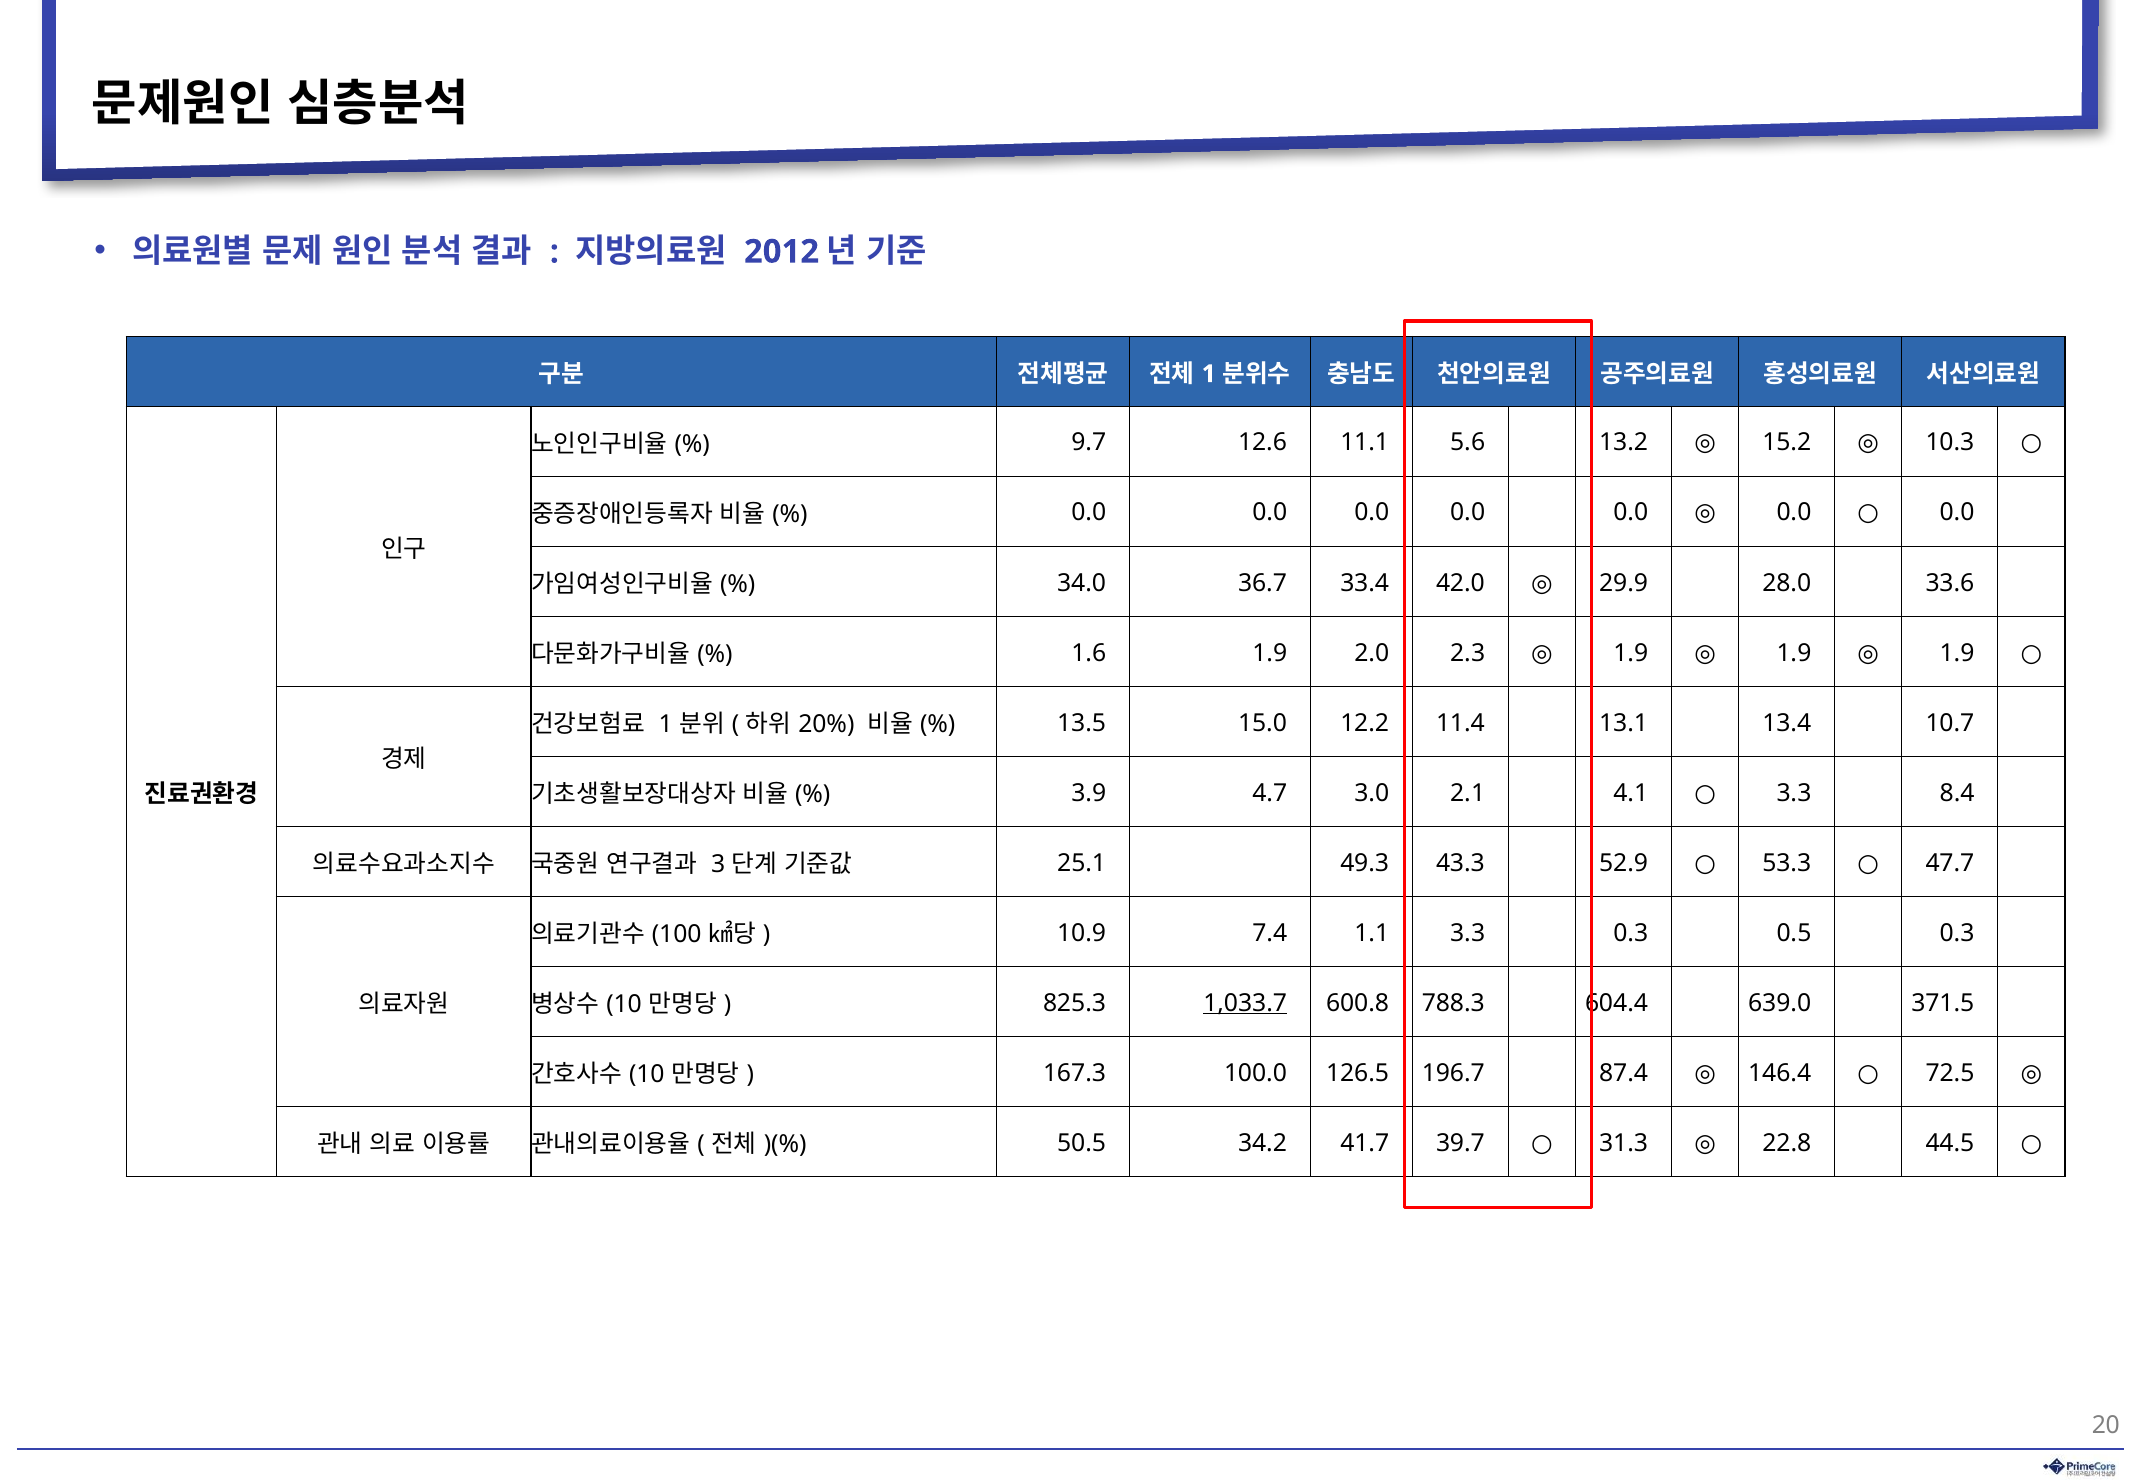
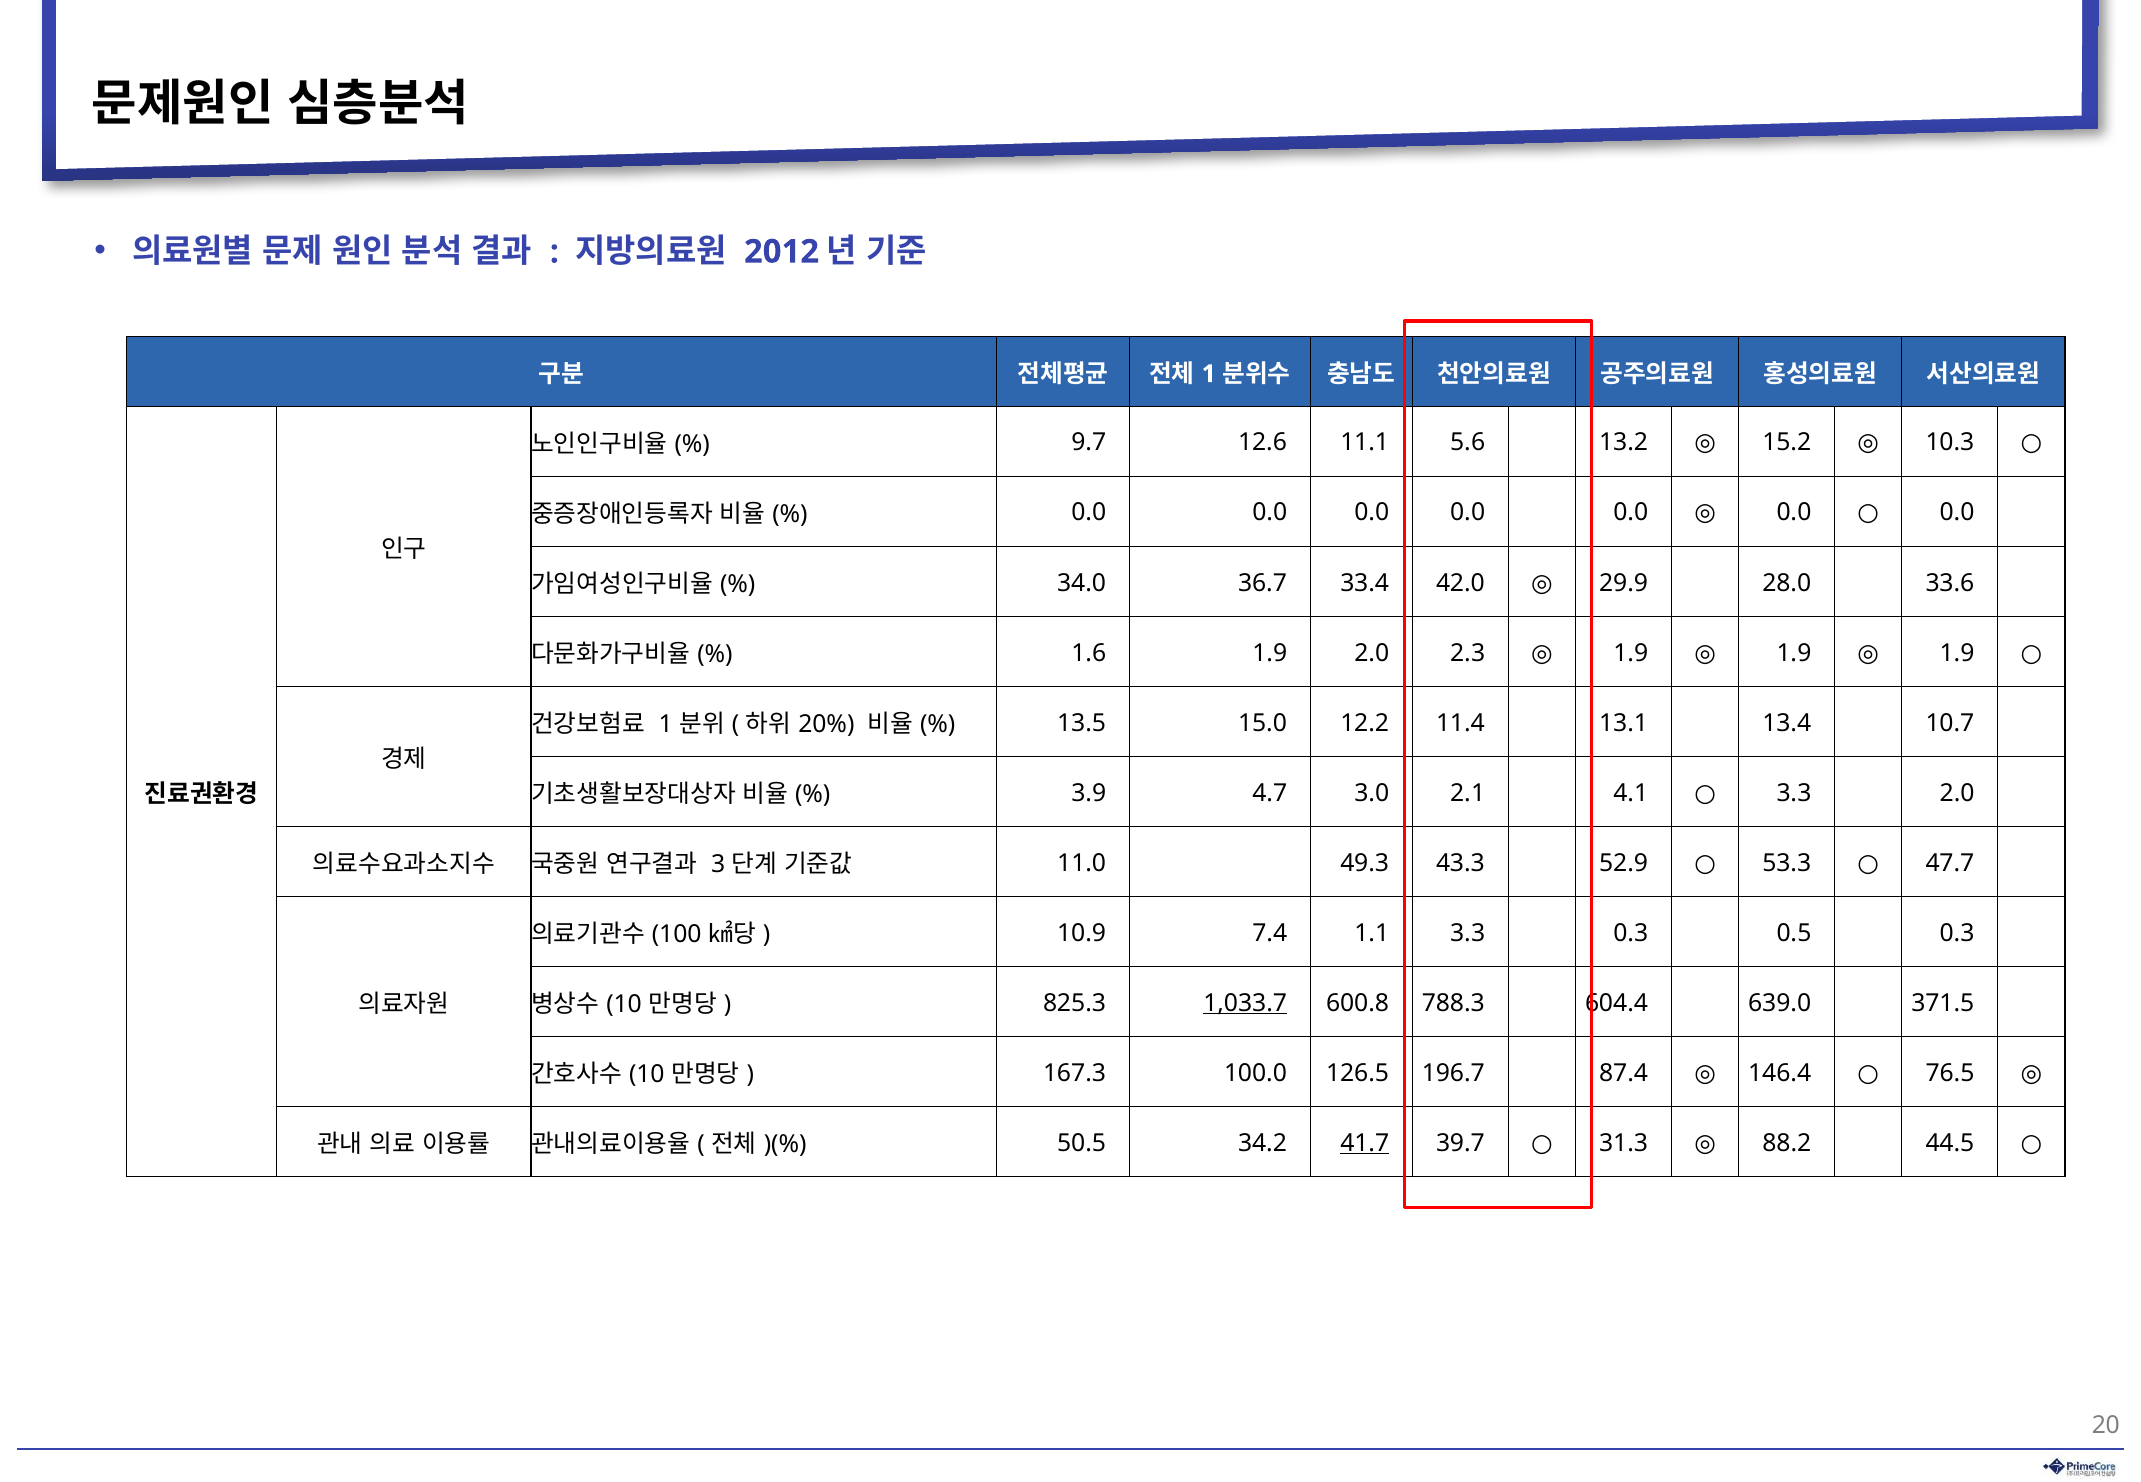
3.3 8.4: 8.4 -> 2.0 (1957, 793)
25.1: 25.1 -> 11.0 (1082, 863)
72.5: 72.5 -> 76.5 (1950, 1073)
41.7 underline: none -> present (1365, 1143)
22.8: 22.8 -> 88.2 (1787, 1143)
